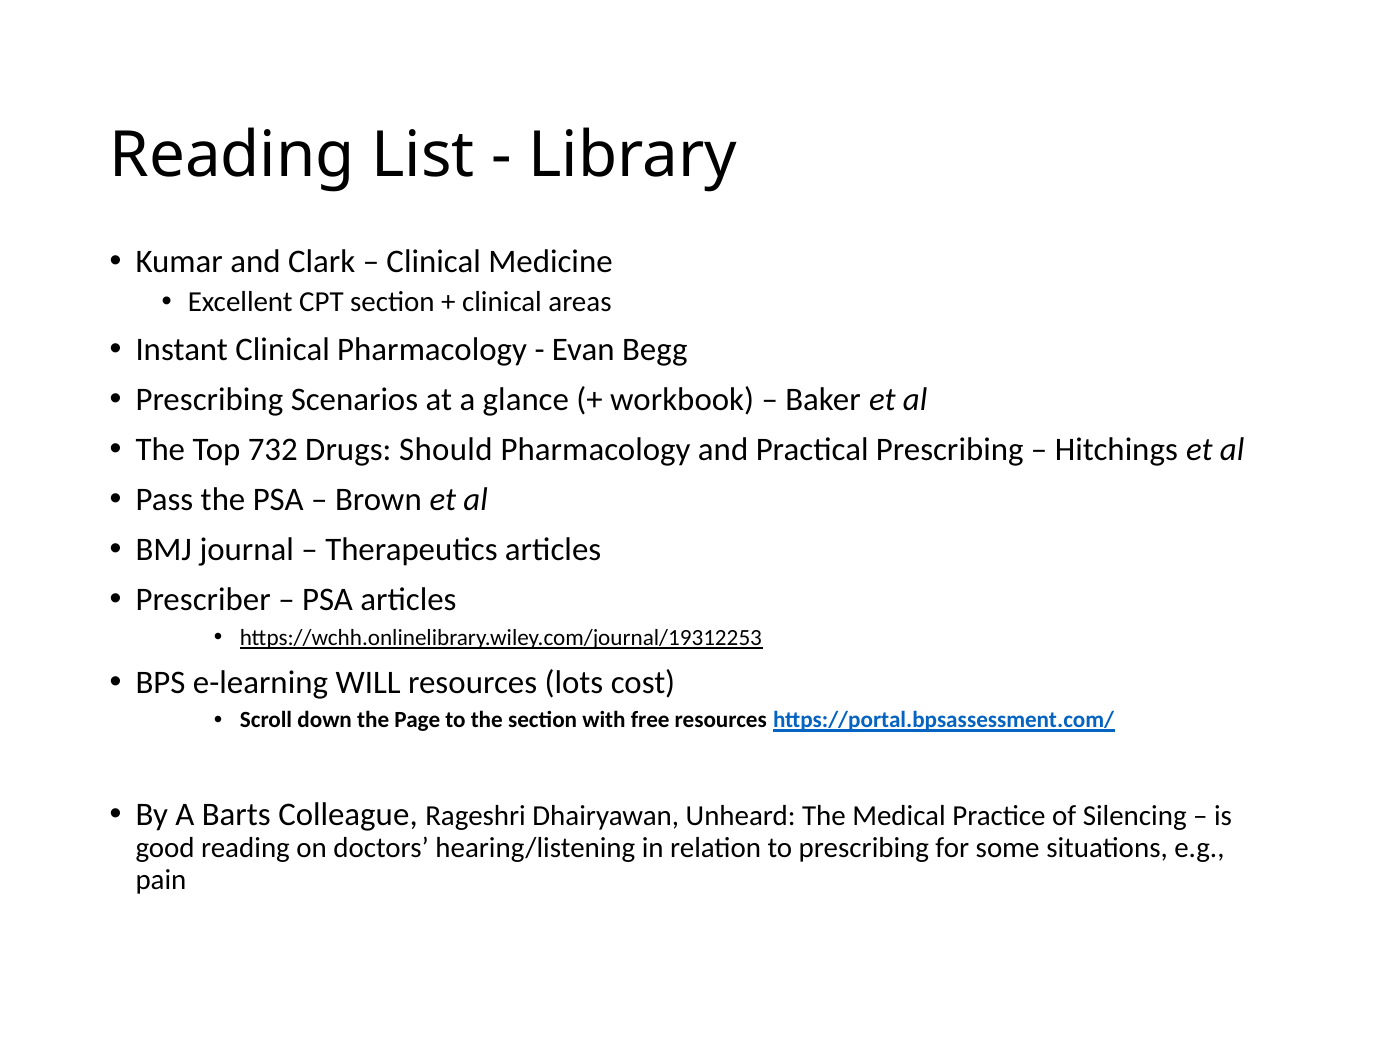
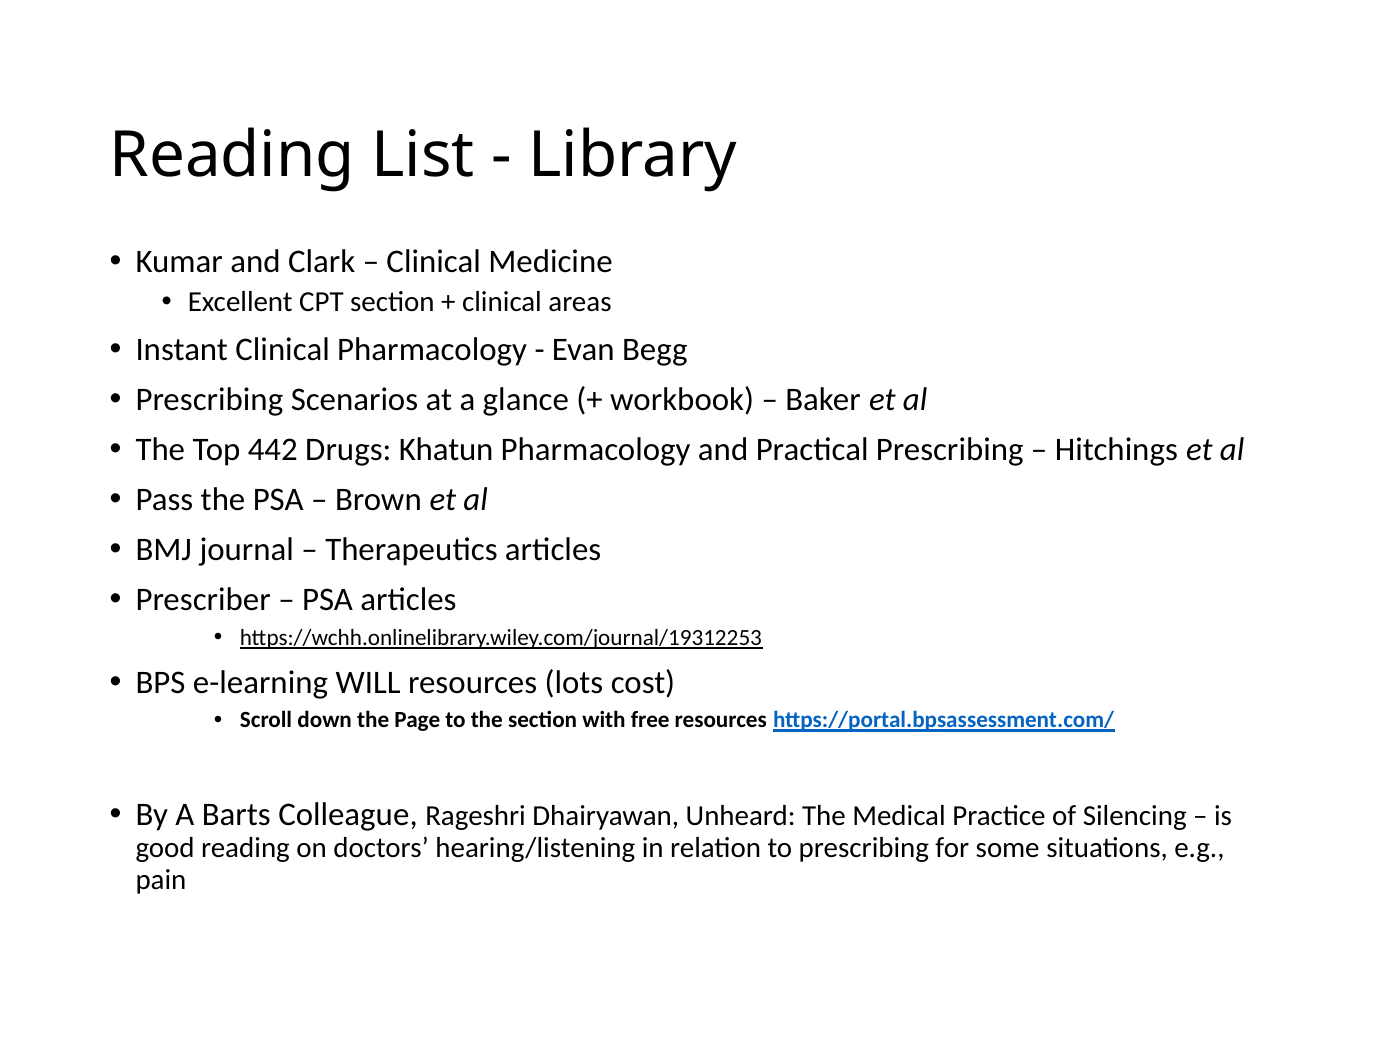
732: 732 -> 442 (273, 450)
Should: Should -> Khatun (446, 450)
